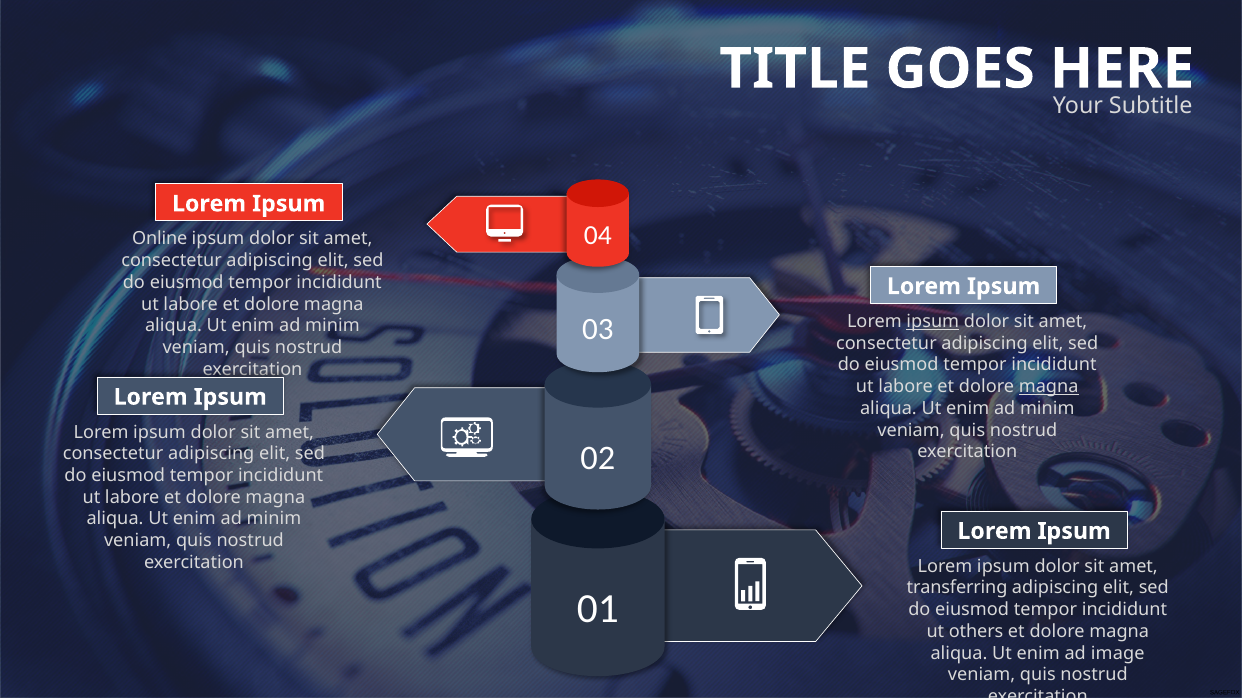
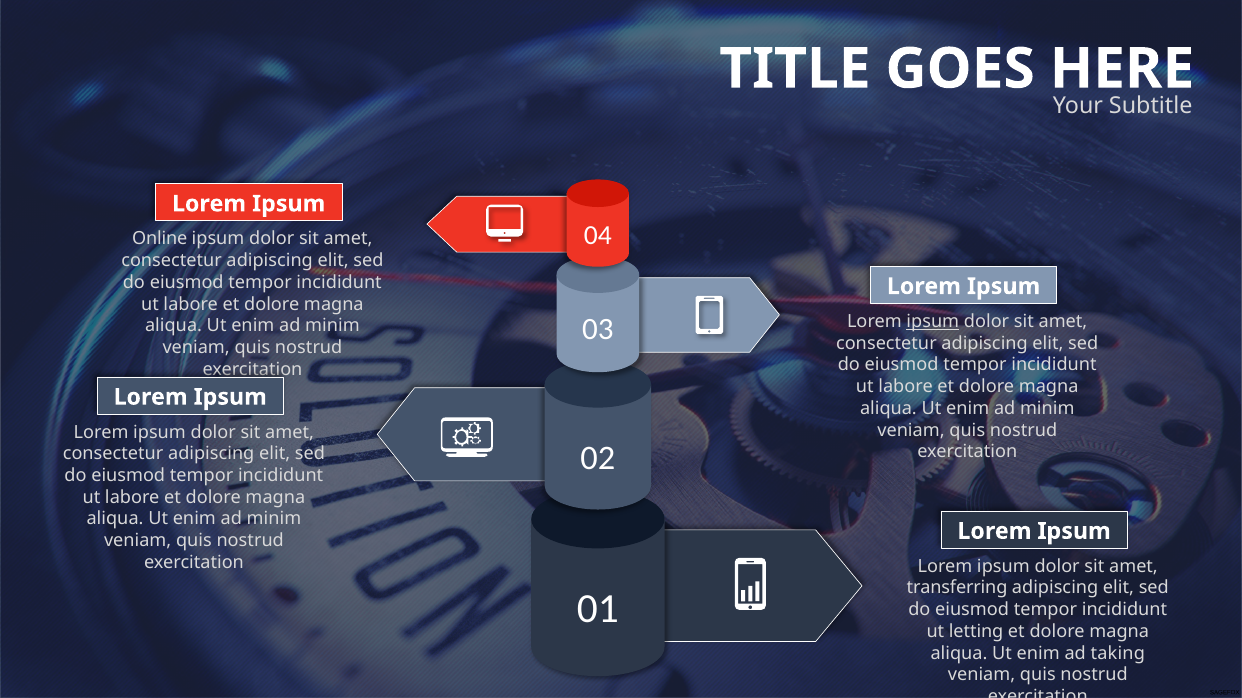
magna underline: present -> none (1049, 387)
others: others -> letting (976, 632)
image: image -> taking (1118, 654)
